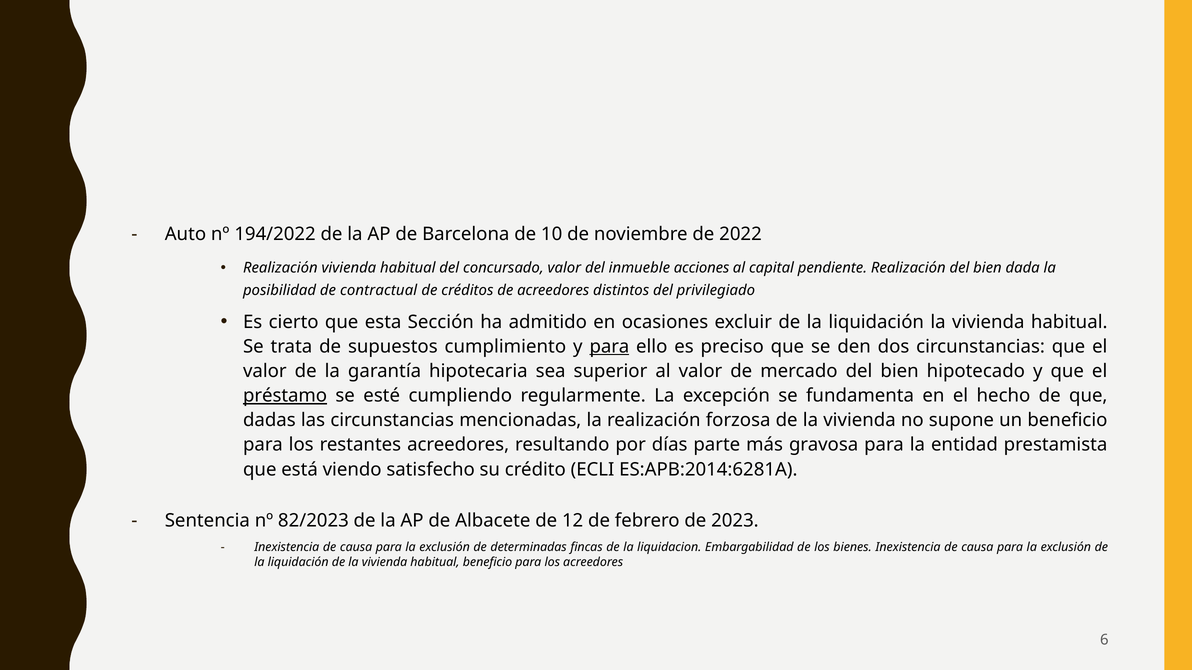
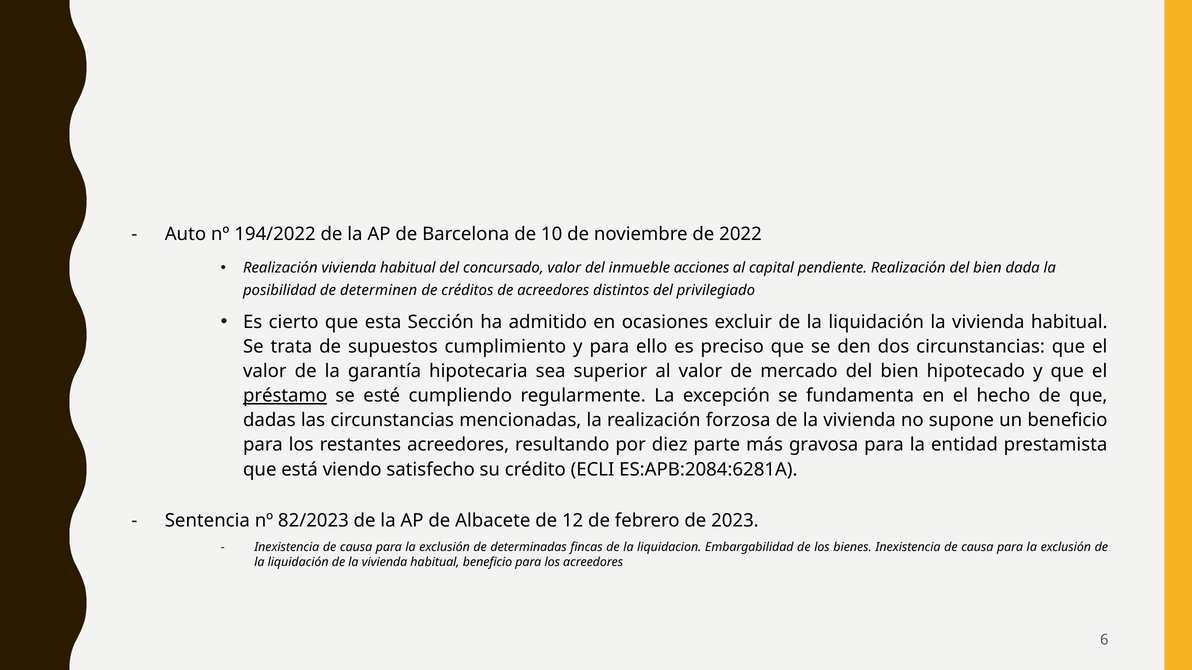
contractual: contractual -> determinen (379, 291)
para underline: present -> none (609, 347)
días: días -> diez (670, 445)
ES:APB:2014:6281A: ES:APB:2014:6281A -> ES:APB:2084:6281A (708, 470)
